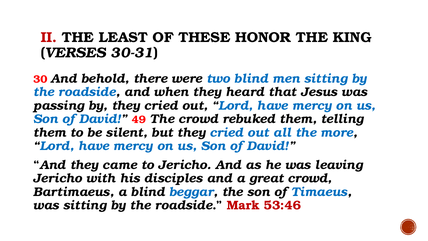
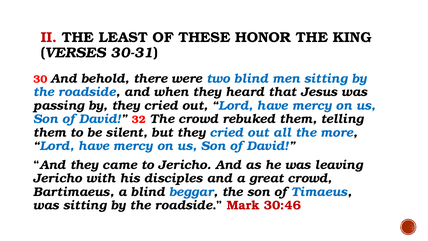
49: 49 -> 32 (139, 120)
53:46: 53:46 -> 30:46 (282, 205)
